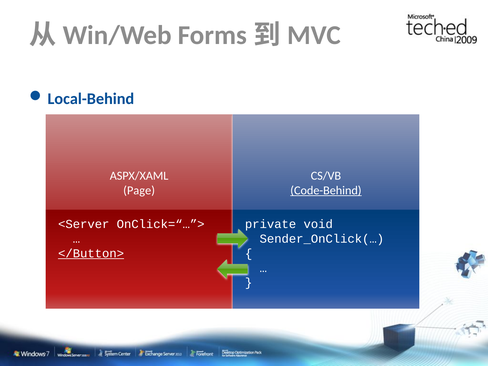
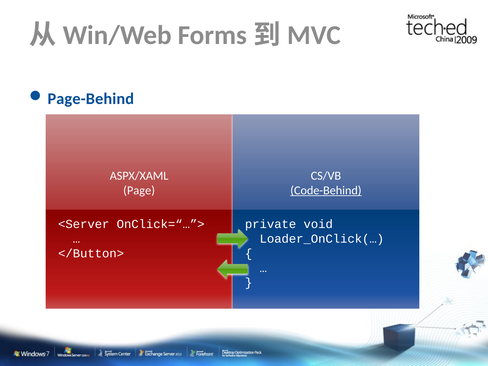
Local-Behind: Local-Behind -> Page-Behind (91, 99)
Sender_OnClick(…: Sender_OnClick(… -> Loader_OnClick(… (322, 239)
</Button> underline: present -> none (91, 253)
